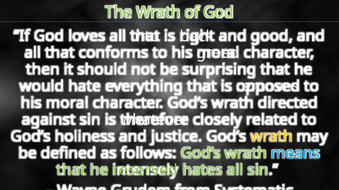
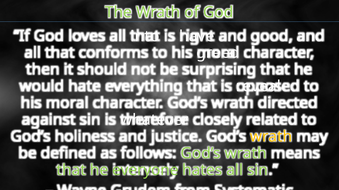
back: back -> have (197, 36)
removes: removes -> revealed (268, 87)
means colour: light blue -> white (295, 154)
reserved: reserved -> everyone (145, 171)
